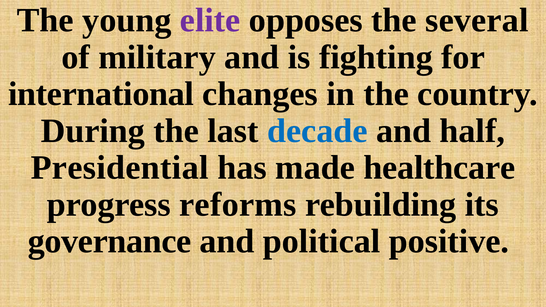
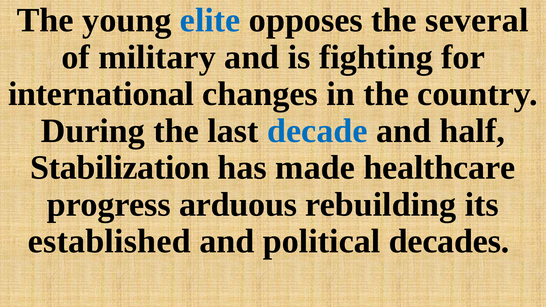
elite colour: purple -> blue (210, 20)
Presidential: Presidential -> Stabilization (120, 168)
reforms: reforms -> arduous (238, 205)
governance: governance -> established (109, 241)
positive: positive -> decades (449, 241)
